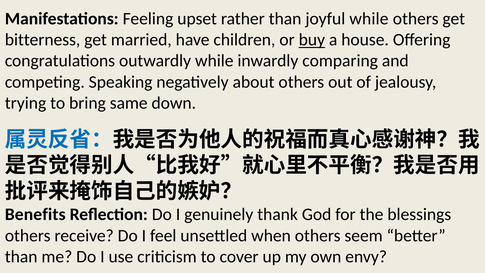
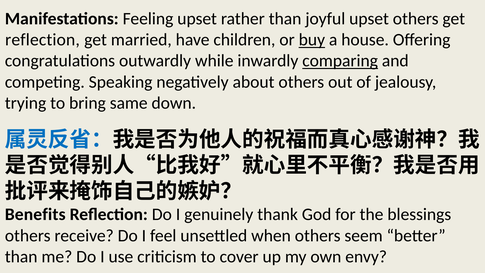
joyful while: while -> upset (369, 19)
bitterness: bitterness -> reflection (42, 40)
comparing underline: none -> present (340, 61)
